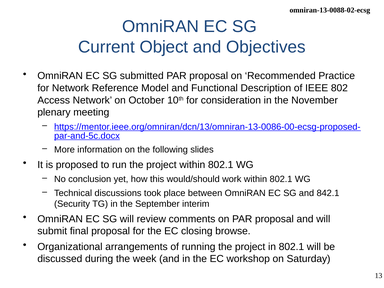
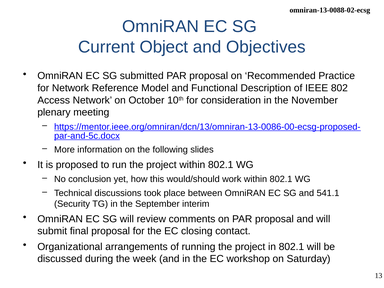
842.1: 842.1 -> 541.1 (328, 193)
browse: browse -> contact (233, 231)
